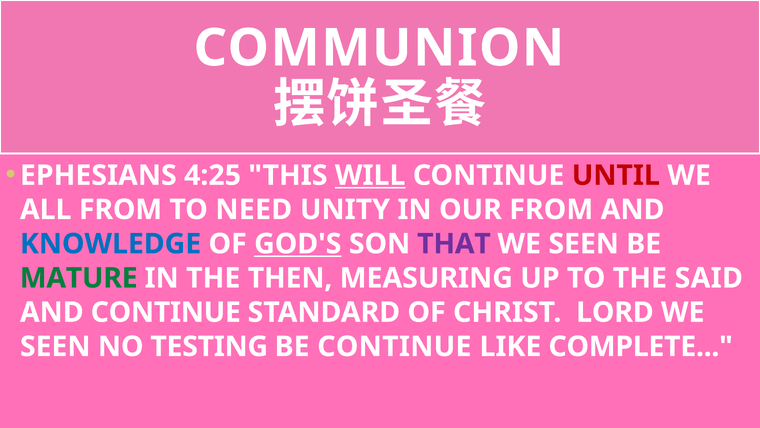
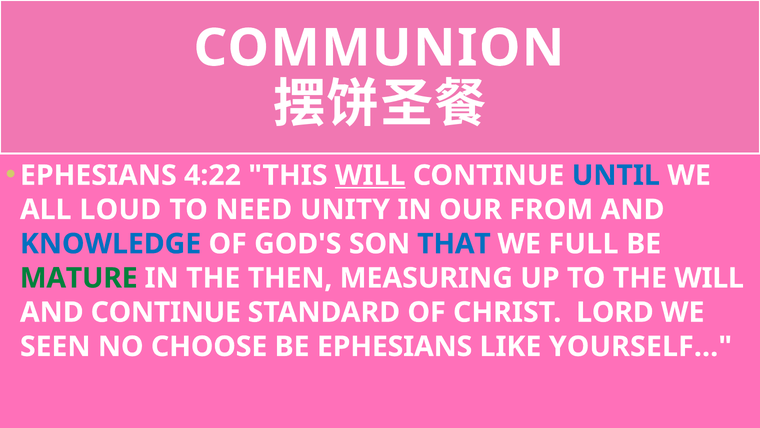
4:25: 4:25 -> 4:22 (213, 175)
UNTIL colour: red -> blue (616, 175)
ALL FROM: FROM -> LOUD (120, 209)
GOD'S underline: present -> none (298, 244)
THAT colour: purple -> blue (454, 244)
SEEN: SEEN -> FULL (583, 244)
THE SAID: SAID -> WILL (709, 278)
TESTING: TESTING -> CHOOSE (209, 346)
BE CONTINUE: CONTINUE -> EPHESIANS (395, 346)
COMPLETE: COMPLETE -> YOURSELF (640, 346)
